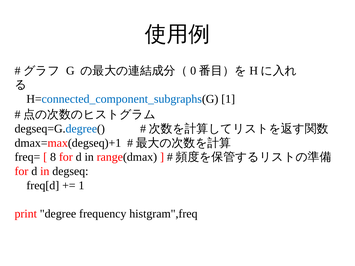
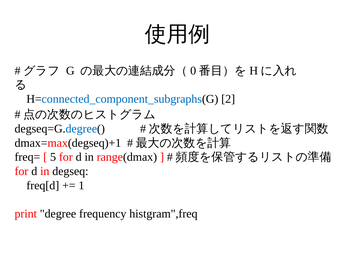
H=connected_component_subgraphs(G 1: 1 -> 2 (228, 99)
8: 8 -> 5 (53, 157)
